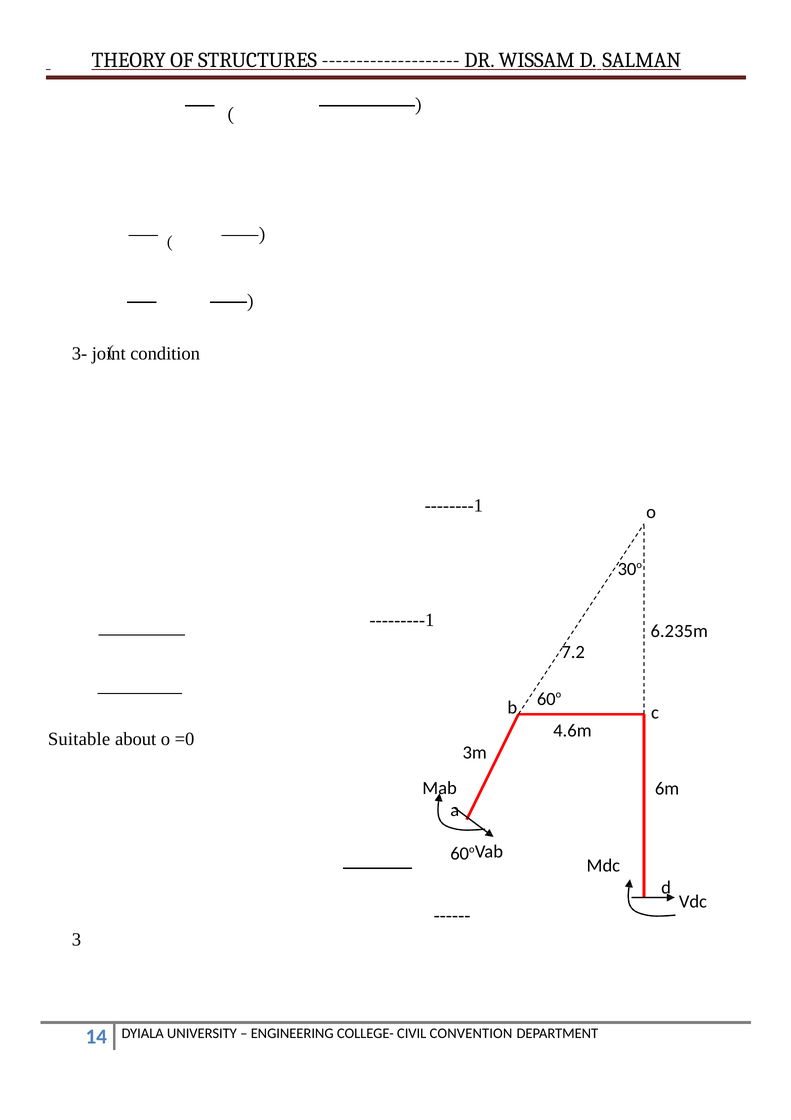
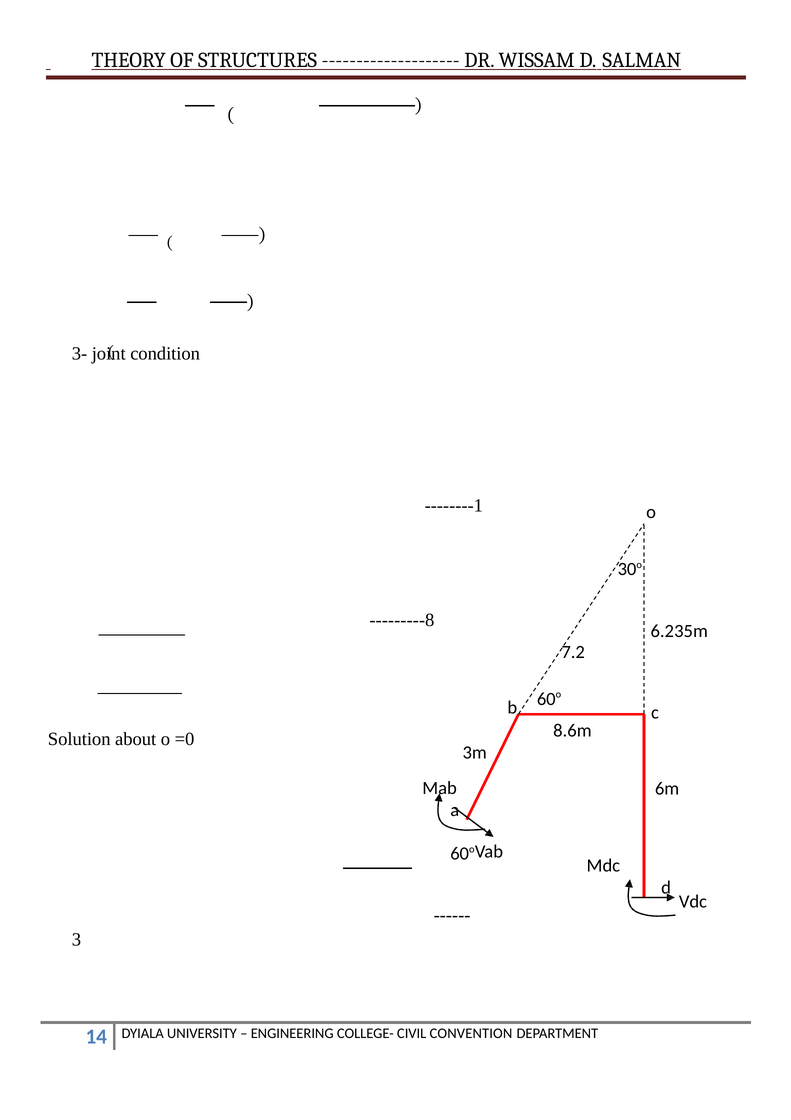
---------1: ---------1 -> ---------8 (402, 620)
4.6m: 4.6m -> 8.6m (572, 730)
Suitable: Suitable -> Solution (79, 738)
